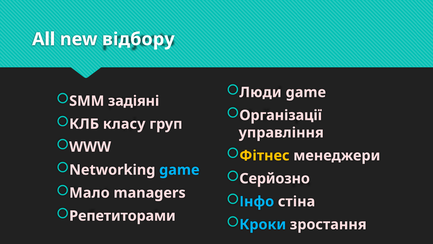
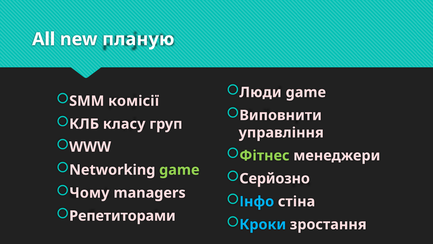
відбору: відбору -> планую (138, 39)
задіяні: задіяні -> комісії (134, 101)
Організації: Організації -> Виповнити (281, 115)
Фітнес colour: yellow -> light green (264, 155)
game colour: light blue -> light green (179, 170)
Мало: Мало -> Чому (89, 193)
